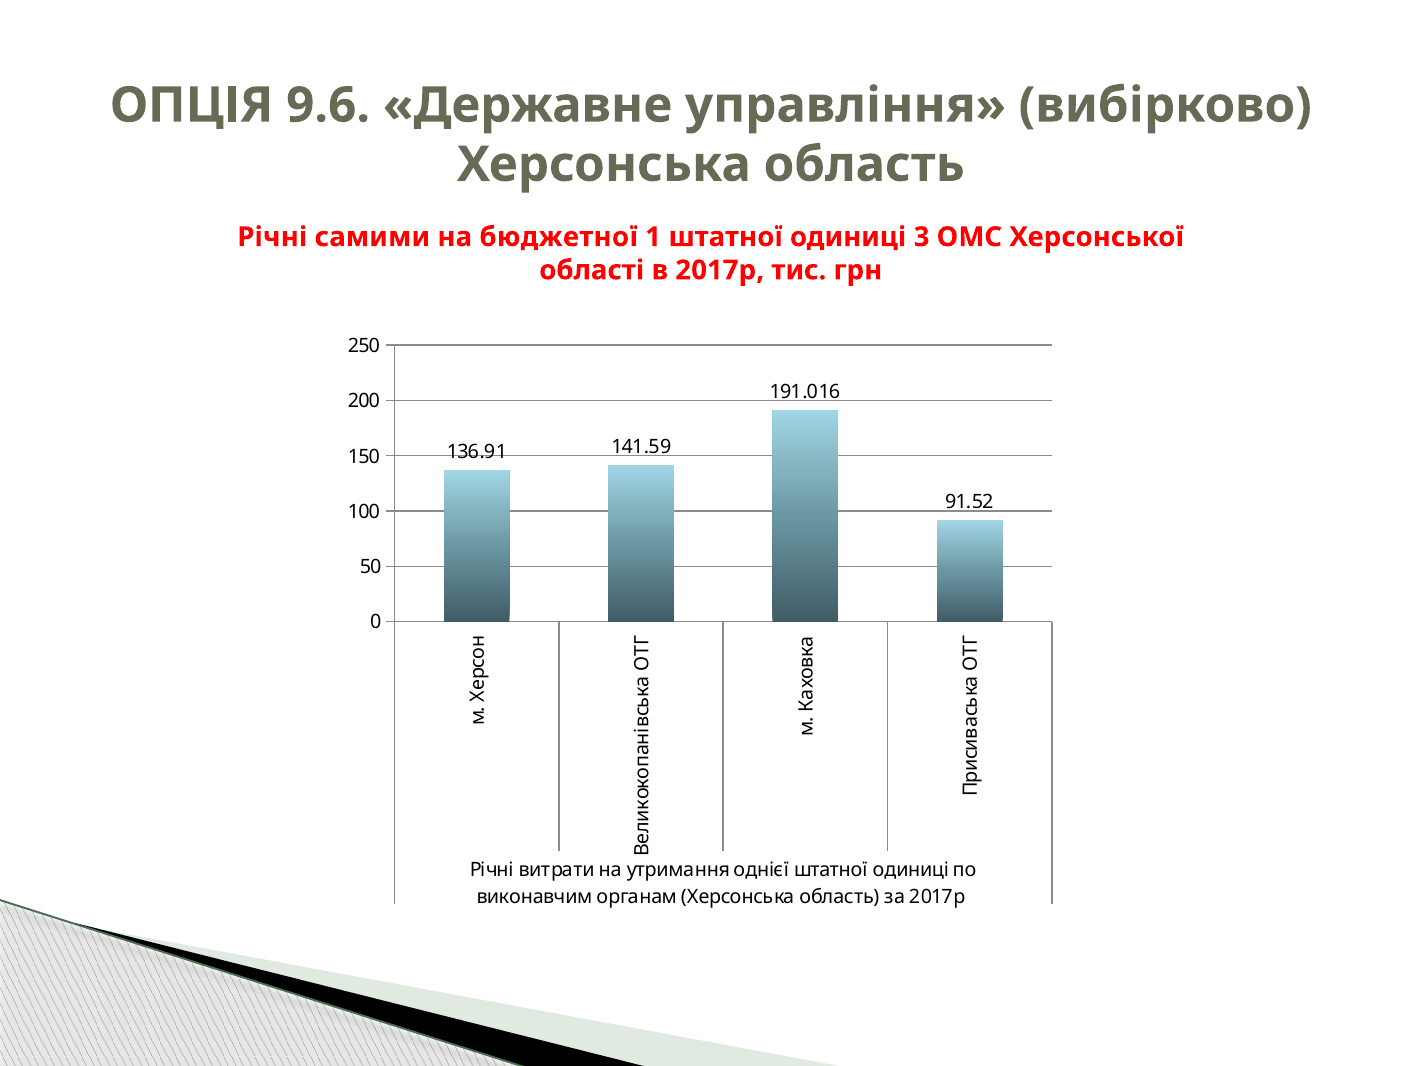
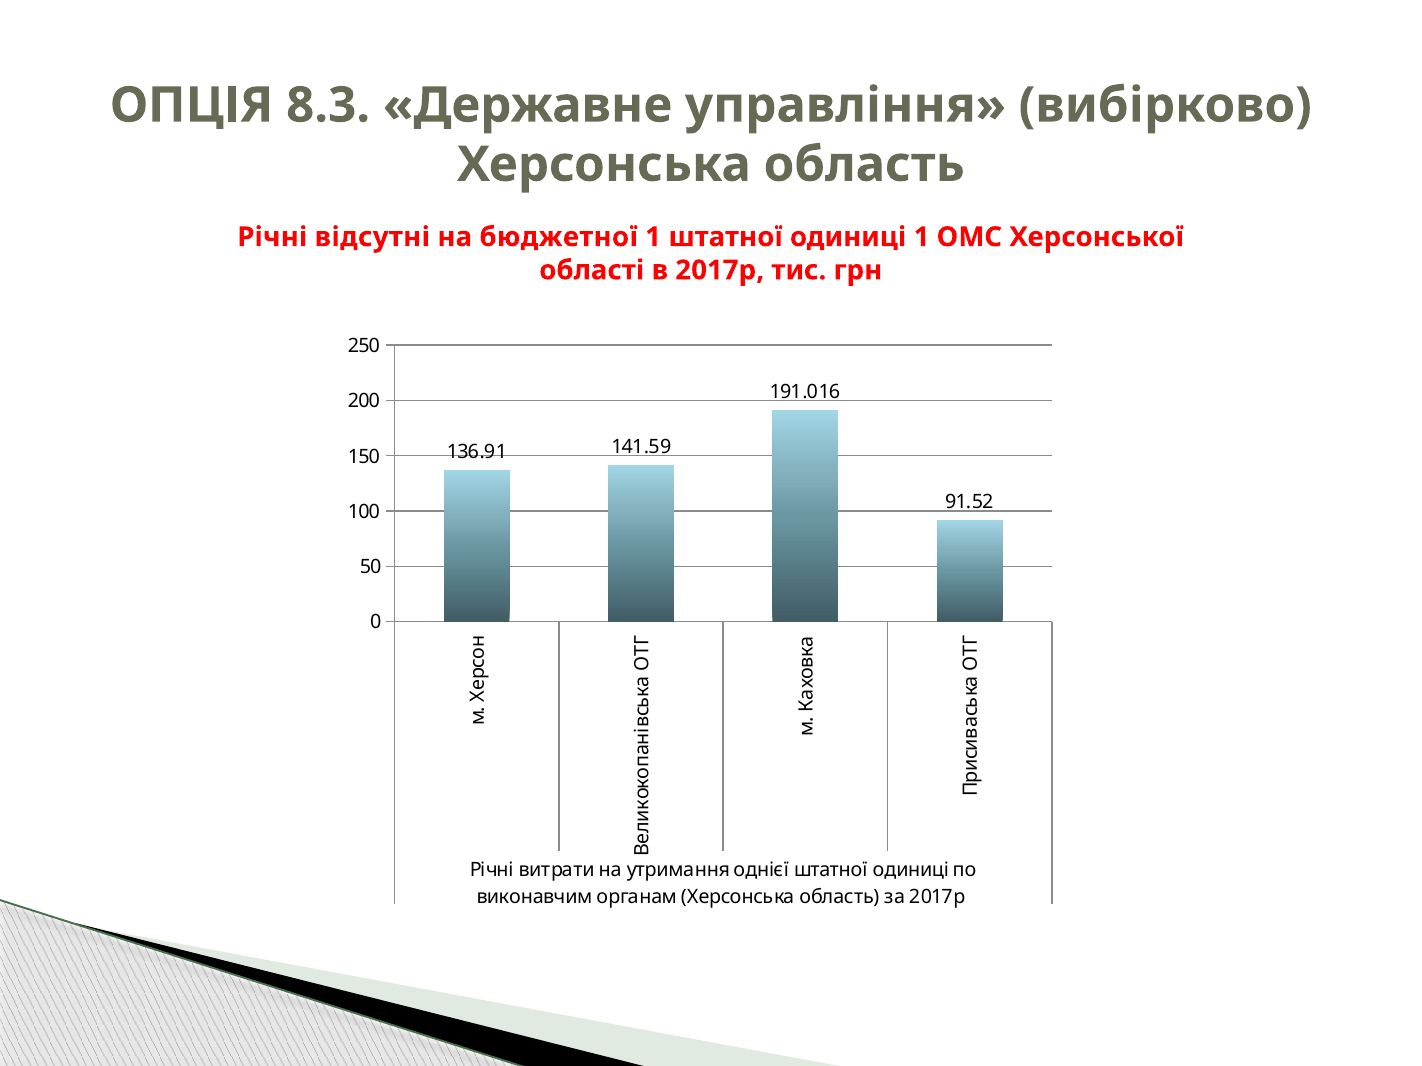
9.6: 9.6 -> 8.3 (328, 105)
самими: самими -> відсутні (372, 237)
одиниці 3: 3 -> 1 (922, 237)
